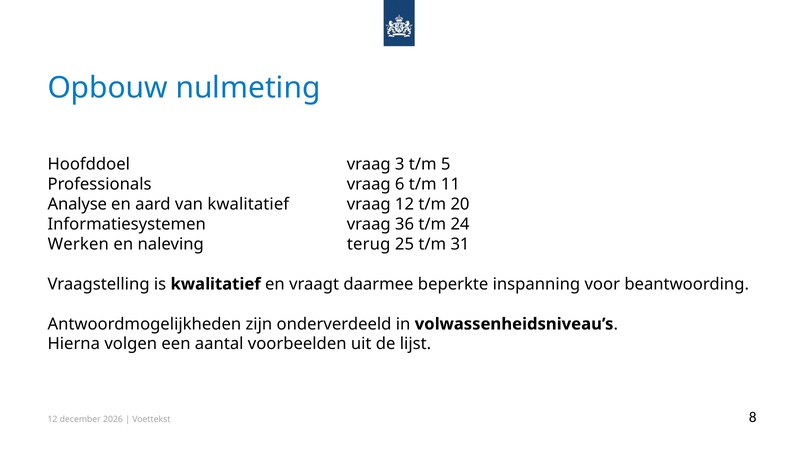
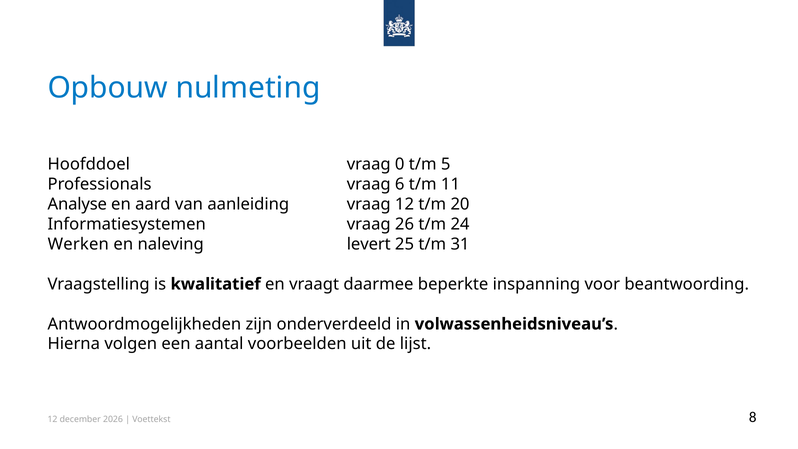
3: 3 -> 0 (400, 164)
van kwalitatief: kwalitatief -> aanleiding (248, 204)
36: 36 -> 26 (404, 224)
terug: terug -> levert (369, 244)
